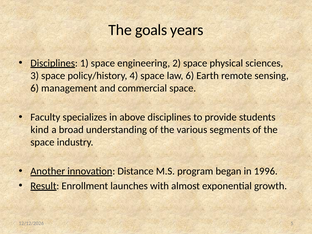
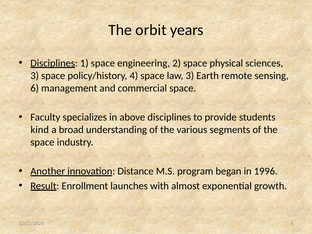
goals: goals -> orbit (151, 30)
law 6: 6 -> 3 (190, 76)
